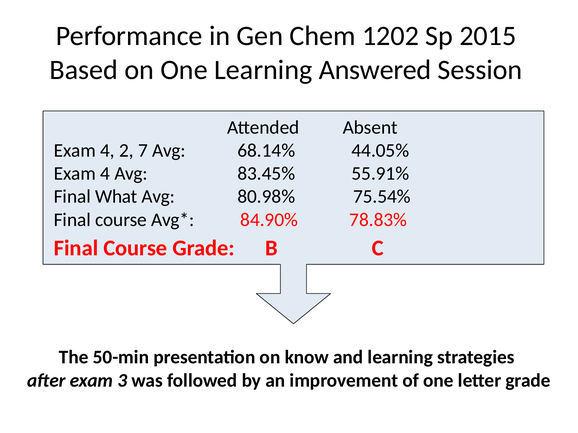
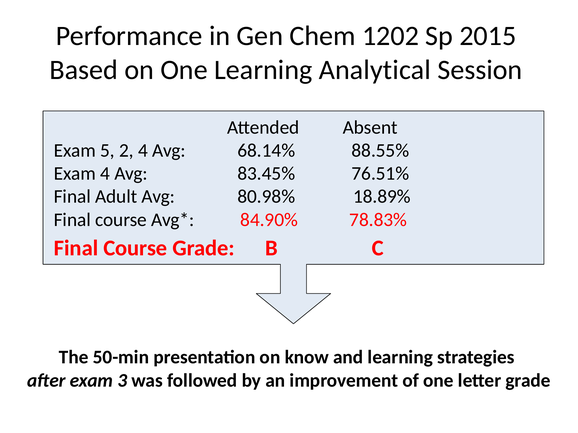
Answered: Answered -> Analytical (375, 70)
4: 4 -> 5 (107, 151)
2 7: 7 -> 4 (143, 151)
44.05%: 44.05% -> 88.55% (380, 151)
55.91%: 55.91% -> 76.51% (380, 174)
What: What -> Adult (116, 197)
75.54%: 75.54% -> 18.89% (382, 197)
